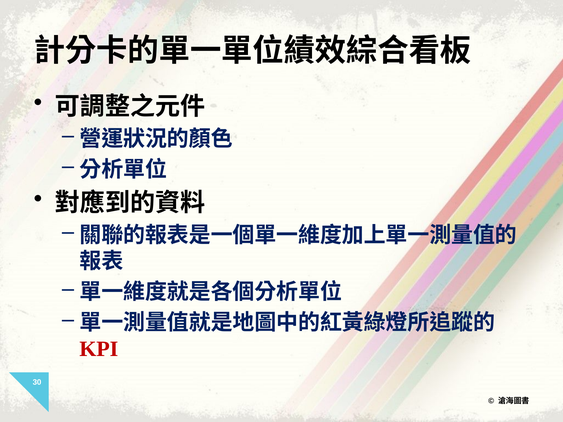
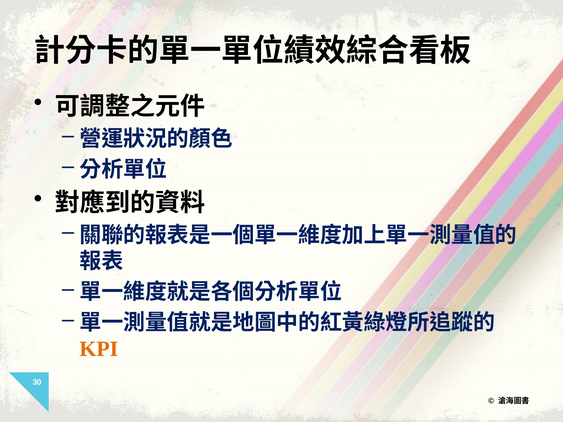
KPI colour: red -> orange (99, 349)
